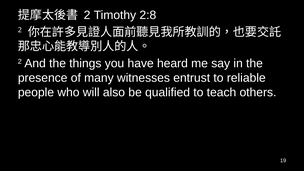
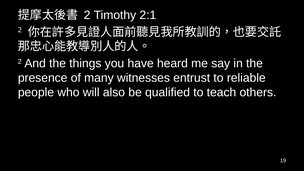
2:8: 2:8 -> 2:1 (148, 15)
